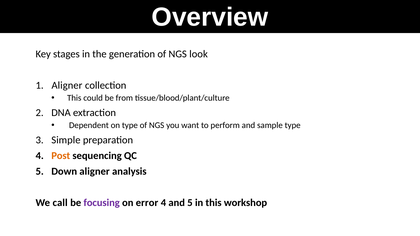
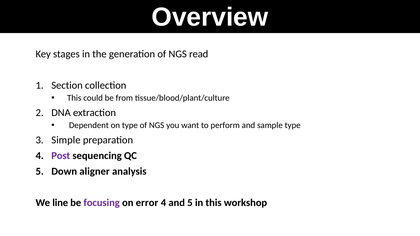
look: look -> read (199, 54)
Aligner: Aligner -> Section (67, 85)
Post colour: orange -> purple (61, 156)
call: call -> line (60, 203)
